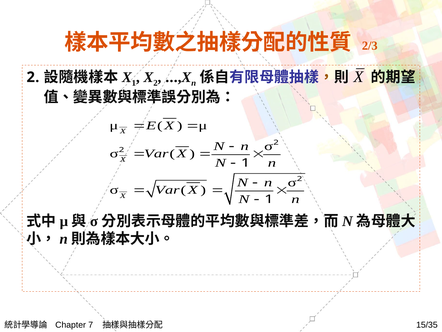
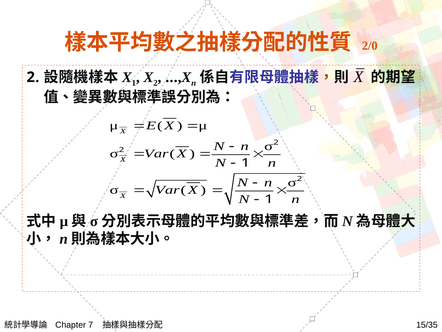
2/3: 2/3 -> 2/0 (370, 46)
